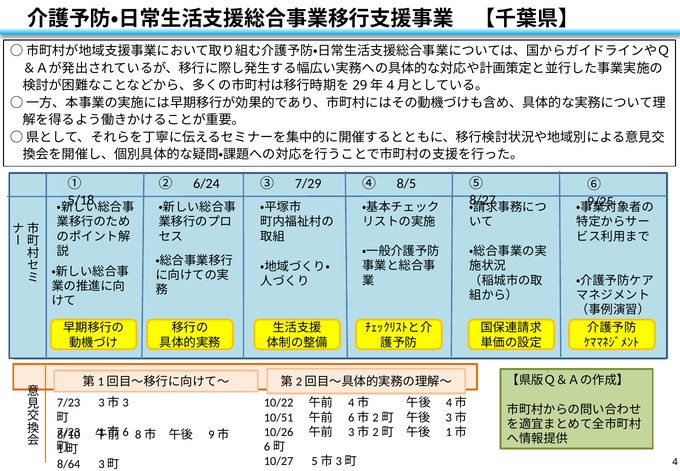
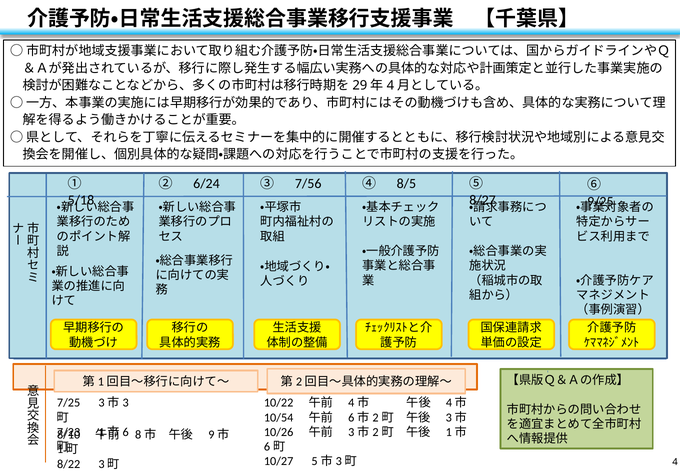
7/29: 7/29 -> 7/56 (308, 184)
7/23: 7/23 -> 7/25 (69, 403)
10/51: 10/51 -> 10/54 (279, 417)
8/64: 8/64 -> 8/22 (69, 464)
